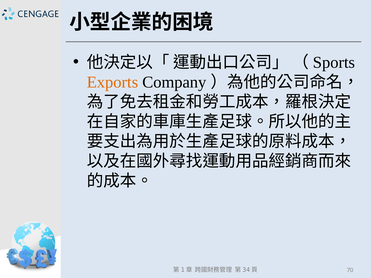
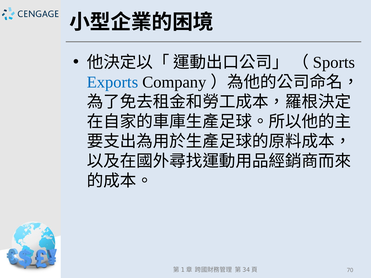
Exports colour: orange -> blue (113, 82)
